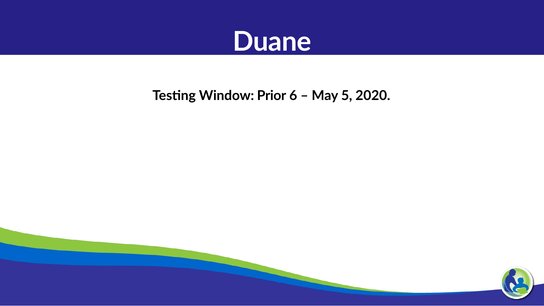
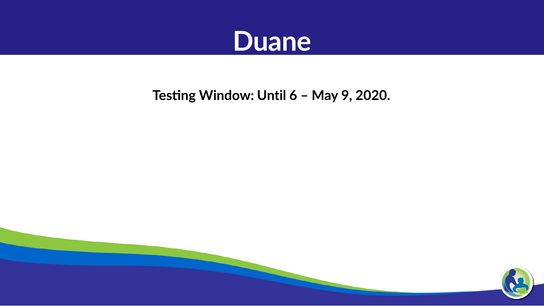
Prior: Prior -> Until (272, 96)
5: 5 -> 9 (347, 96)
